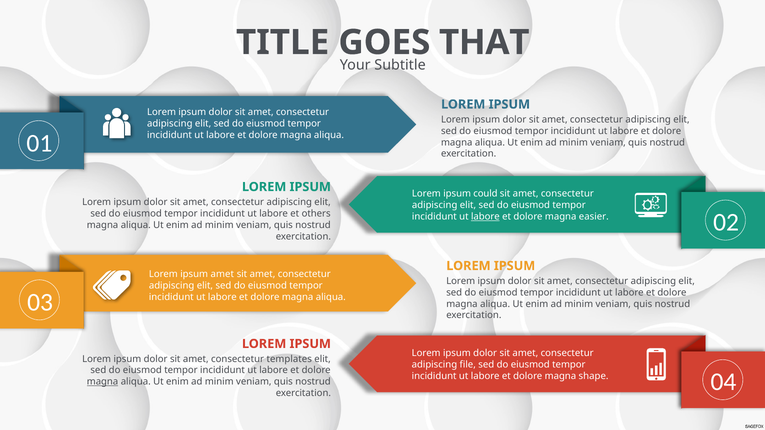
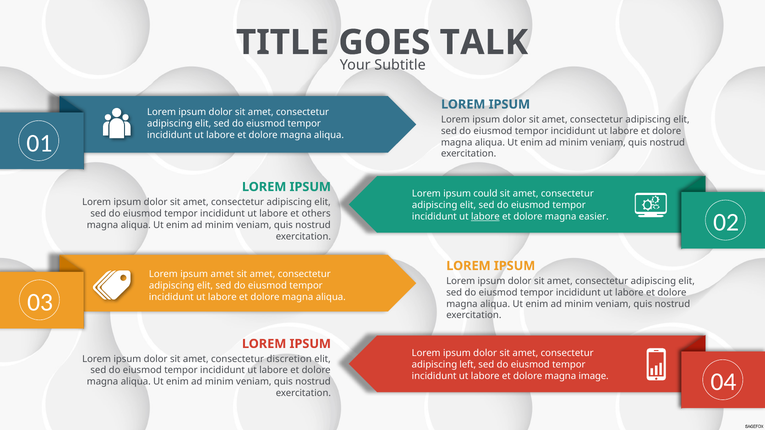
THAT: THAT -> TALK (484, 42)
templates: templates -> discretion (289, 359)
file: file -> left (468, 365)
shape: shape -> image (594, 376)
magna underline: present -> none (103, 382)
